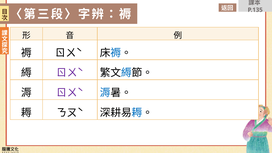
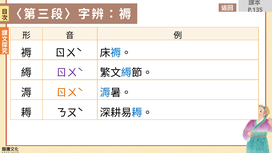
ㄖㄨˋ colour: purple -> orange (70, 93)
